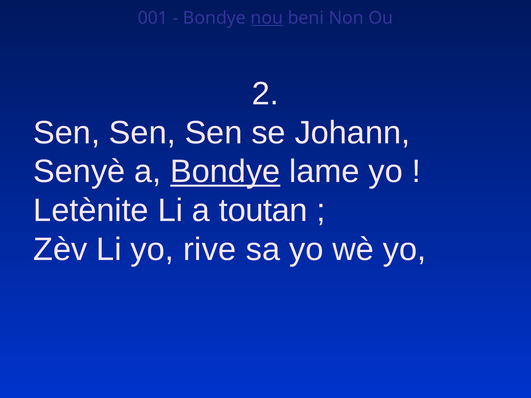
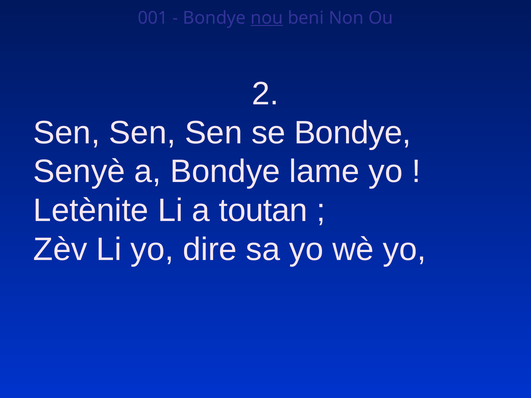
se Johann: Johann -> Bondye (353, 133)
Bondye underline: present -> none (225, 172)
rive: rive -> dire (210, 250)
